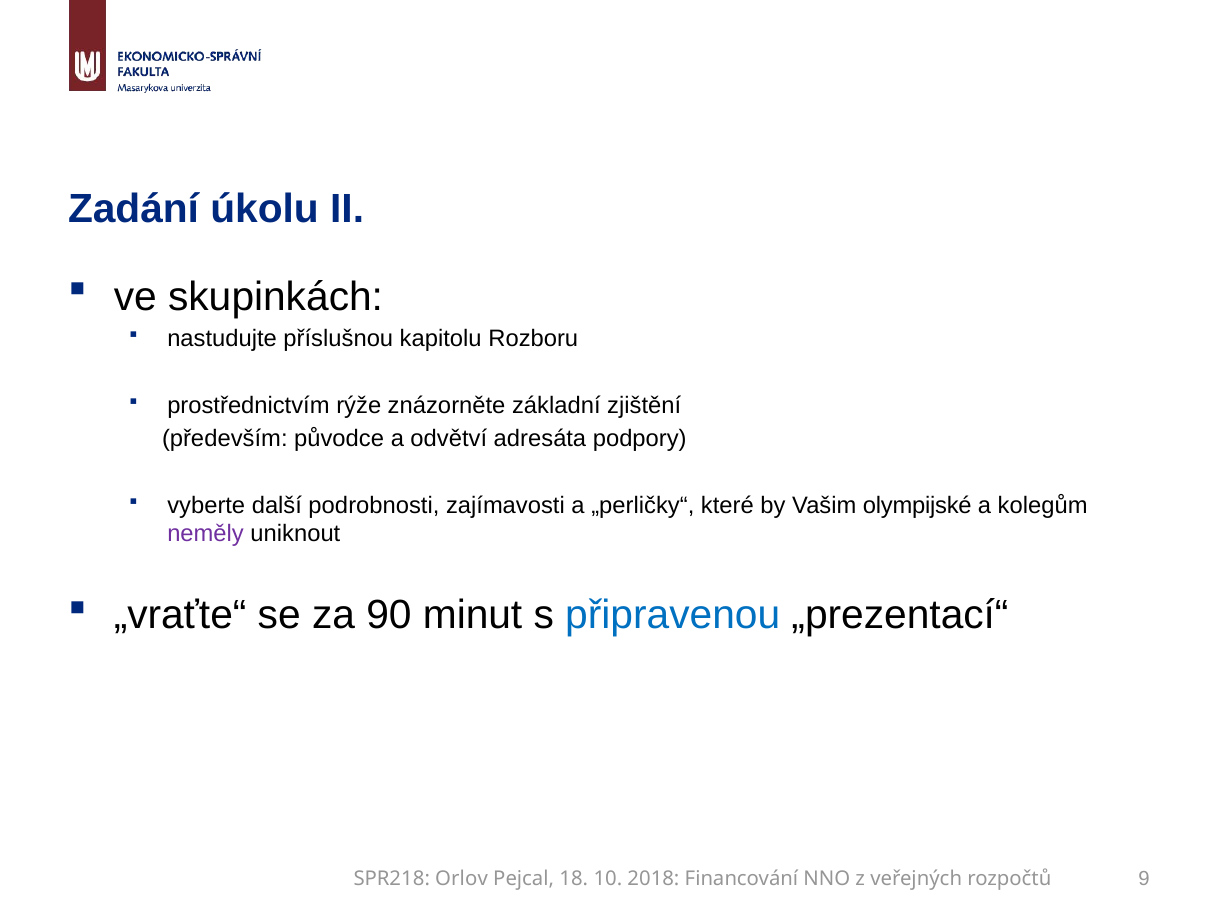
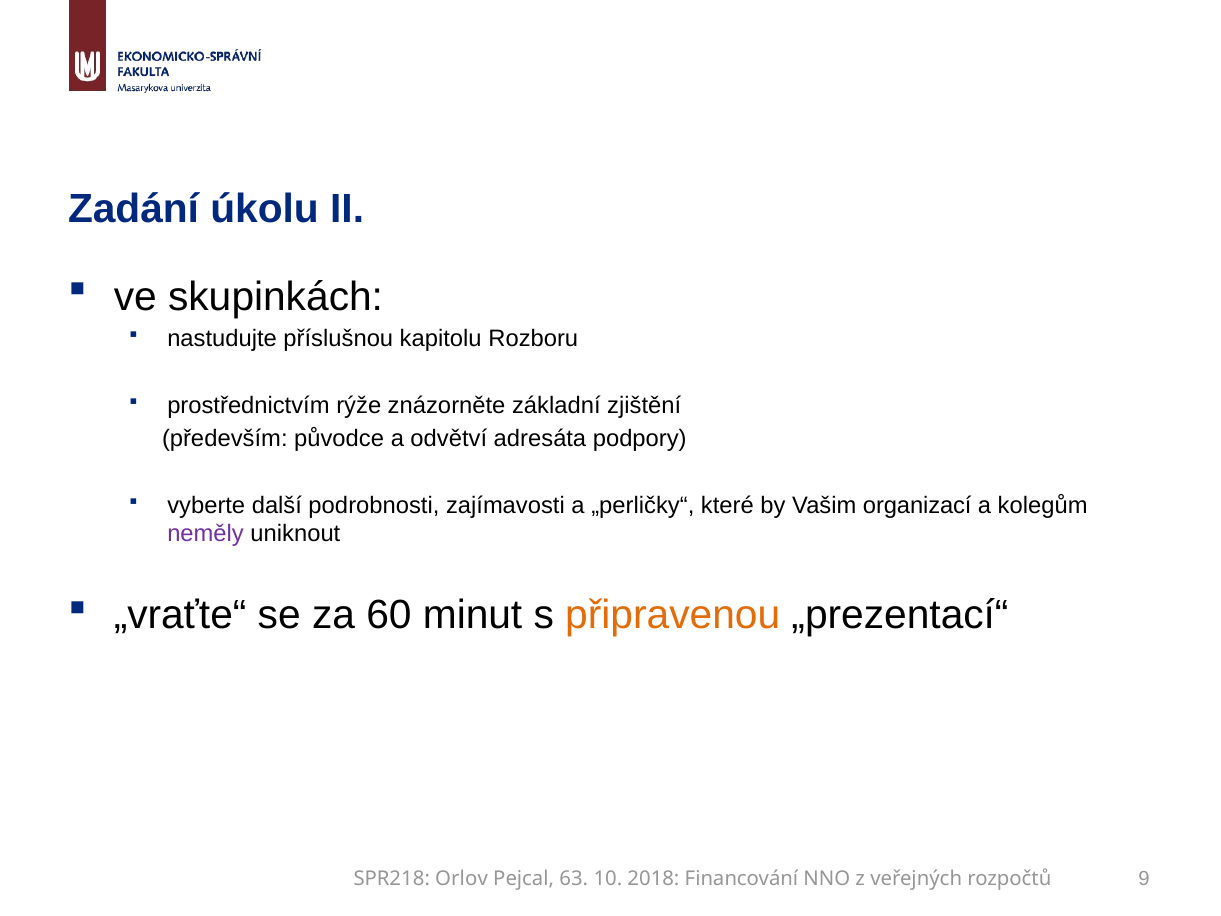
olympijské: olympijské -> organizací (917, 505)
90: 90 -> 60 (389, 615)
připravenou colour: blue -> orange (673, 615)
18: 18 -> 63 (574, 878)
